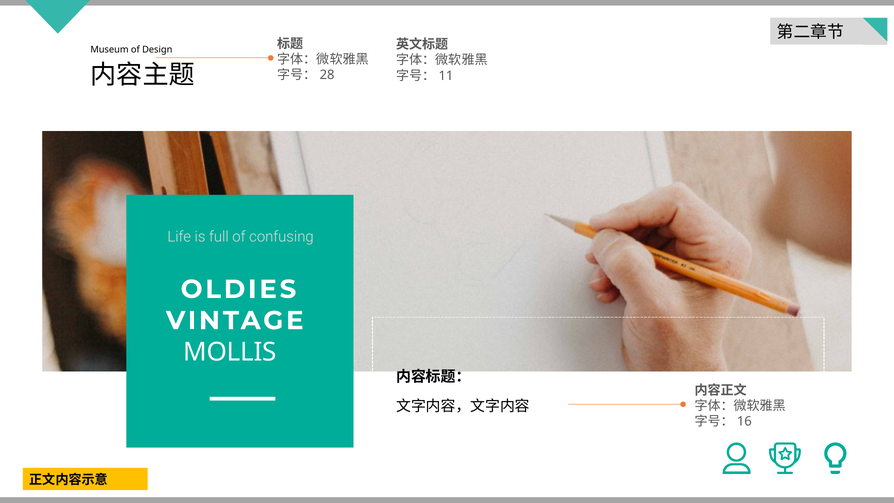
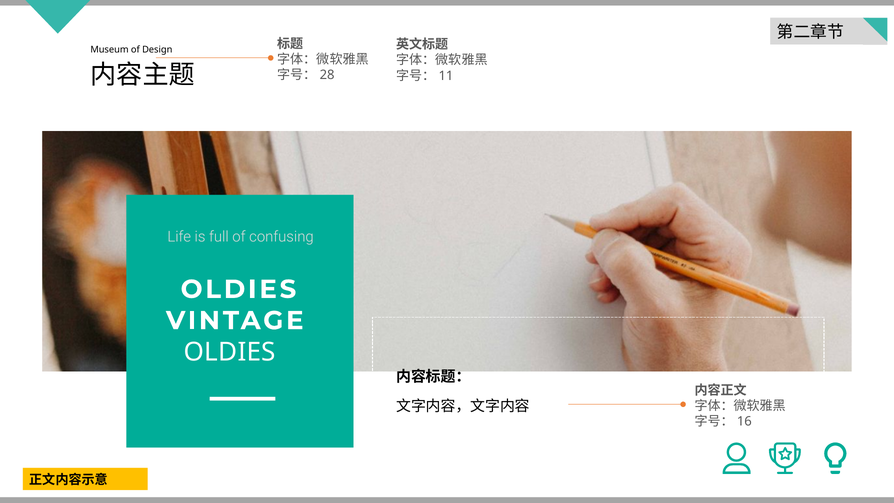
MOLLIS: MOLLIS -> OLDIES (230, 352)
